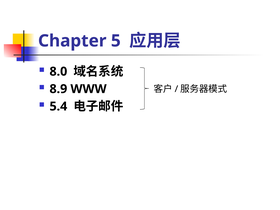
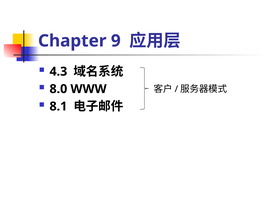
5: 5 -> 9 (116, 41)
8.0: 8.0 -> 4.3 (58, 72)
8.9: 8.9 -> 8.0 (58, 89)
5.4: 5.4 -> 8.1 (58, 106)
